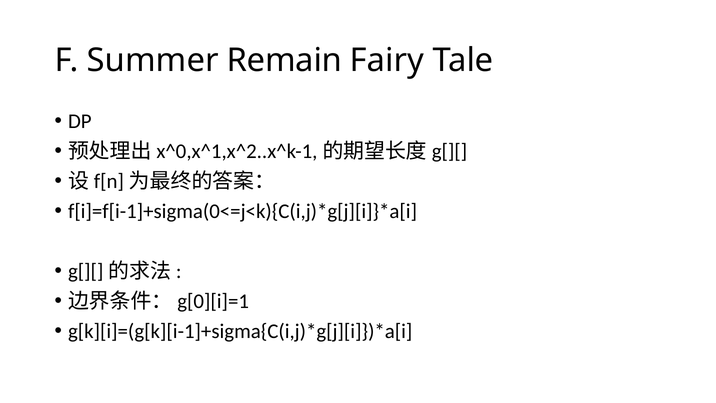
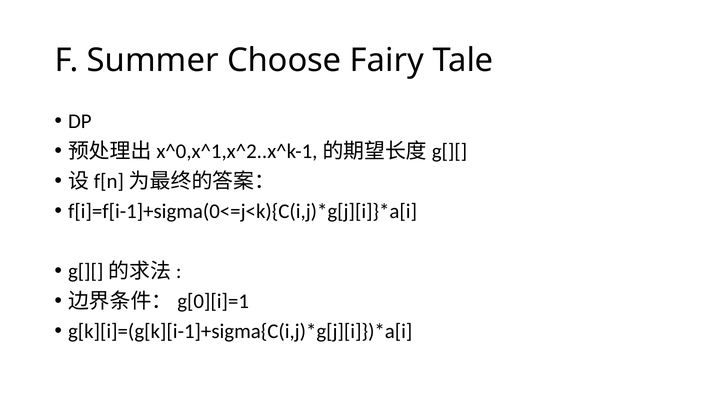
Remain: Remain -> Choose (284, 60)
